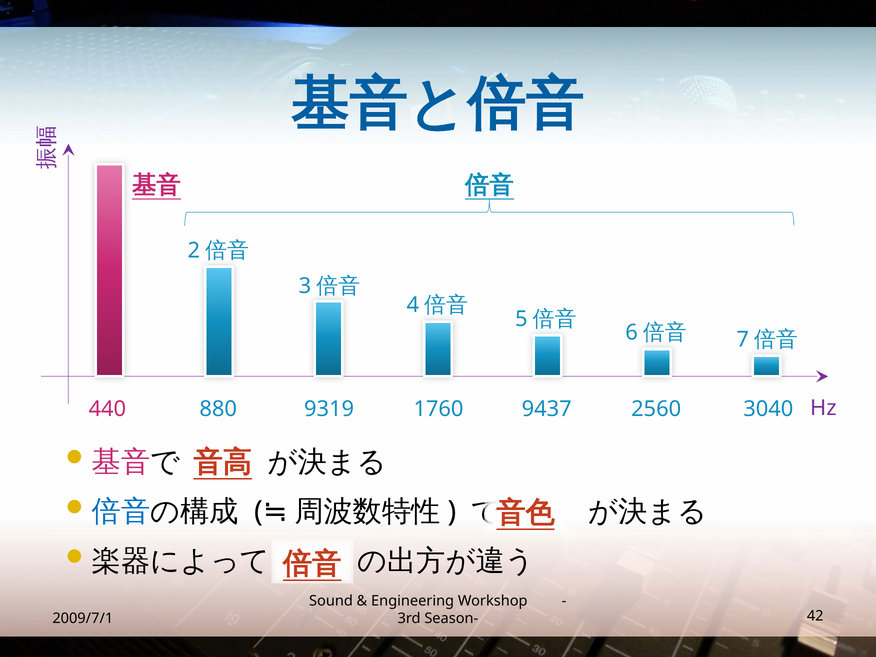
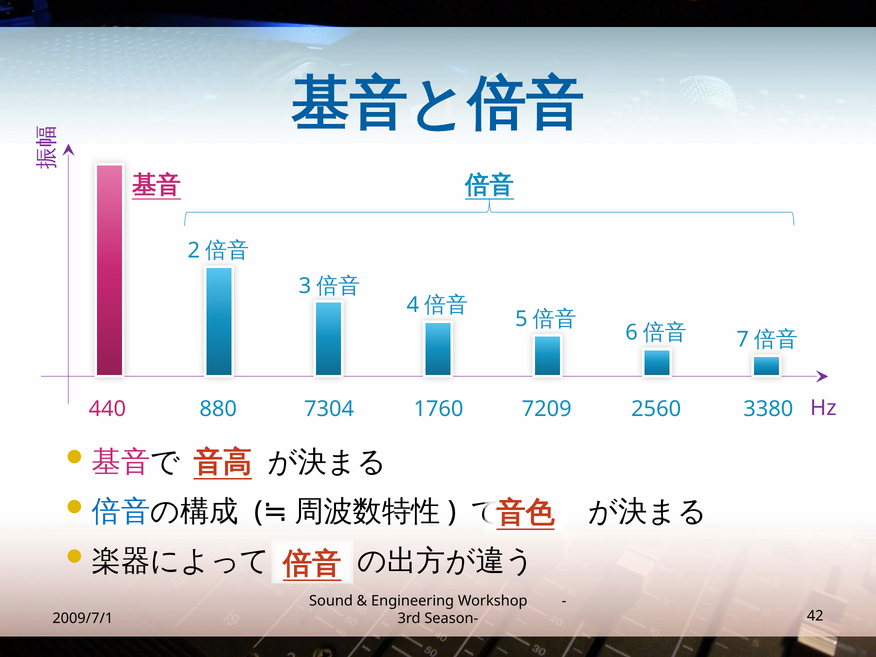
9319: 9319 -> 7304 (329, 409)
9437: 9437 -> 7209 (547, 409)
3040: 3040 -> 3380 (768, 409)
